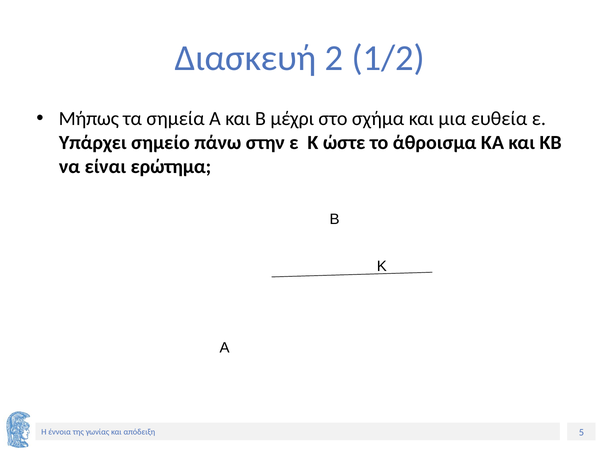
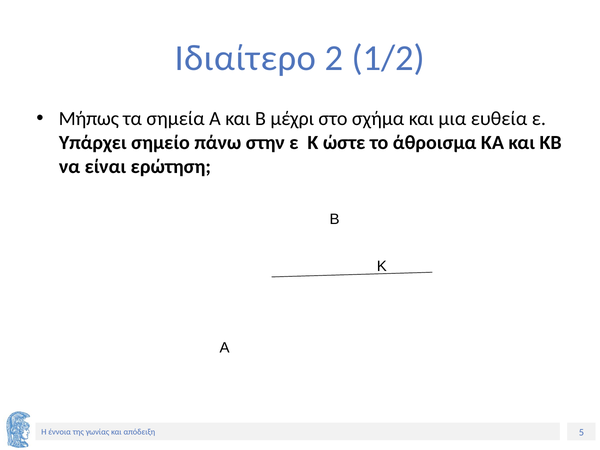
Διασκευή: Διασκευή -> Ιδιαίτερο (245, 58)
ερώτημα: ερώτημα -> ερώτηση (171, 167)
